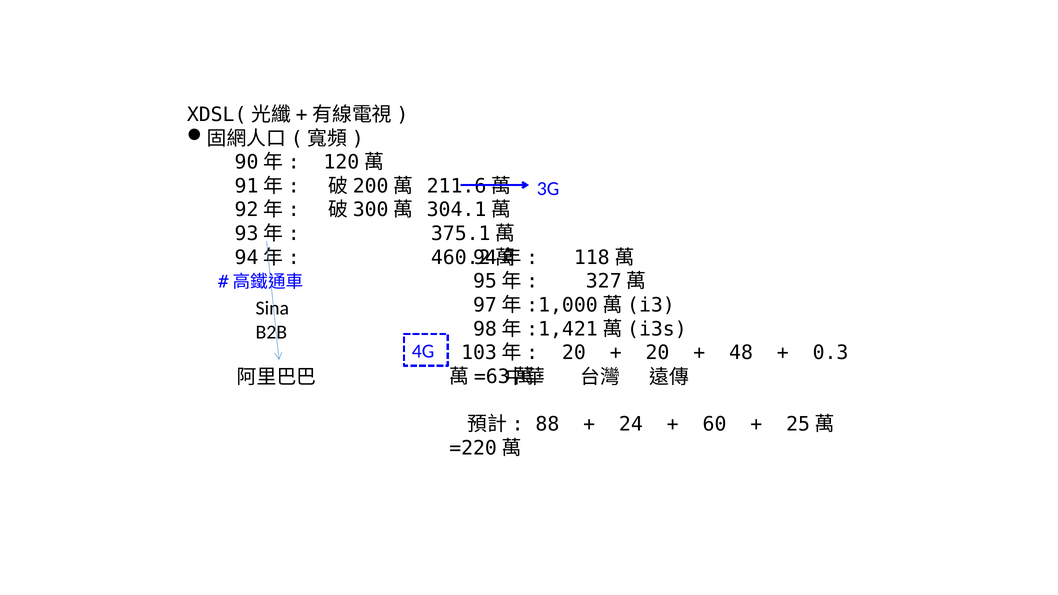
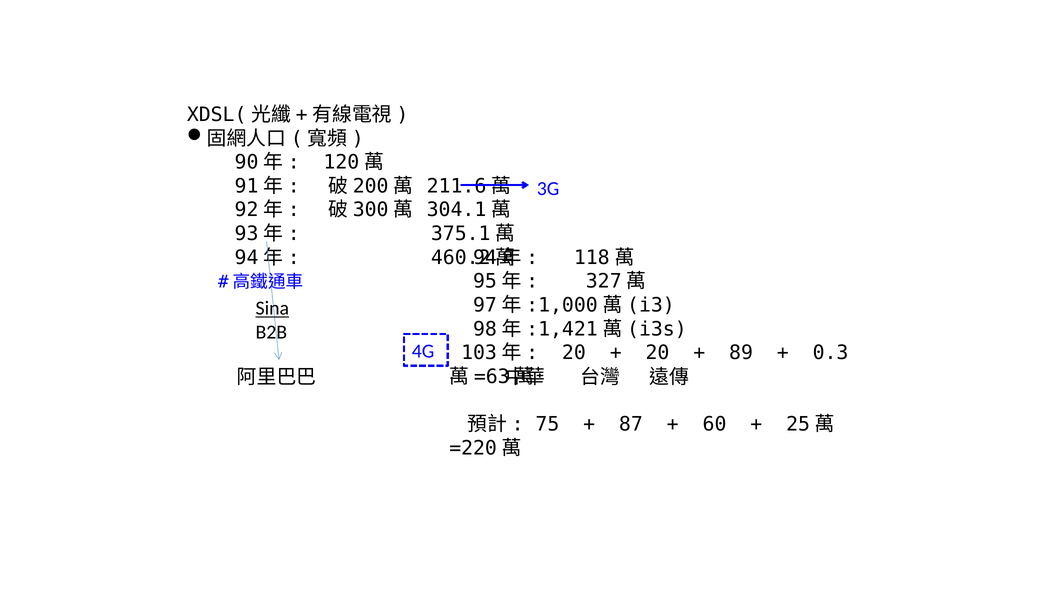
Sina underline: none -> present (272, 308)
48: 48 -> 89 (741, 353)
88: 88 -> 75 (547, 424)
24: 24 -> 87 (631, 424)
